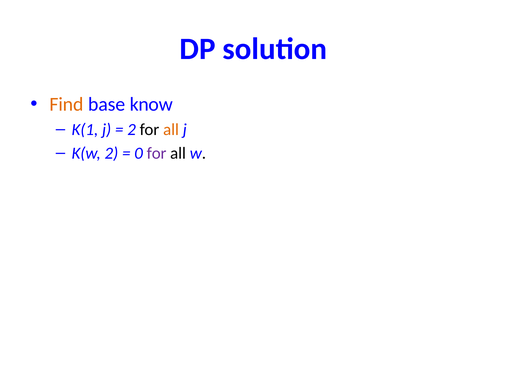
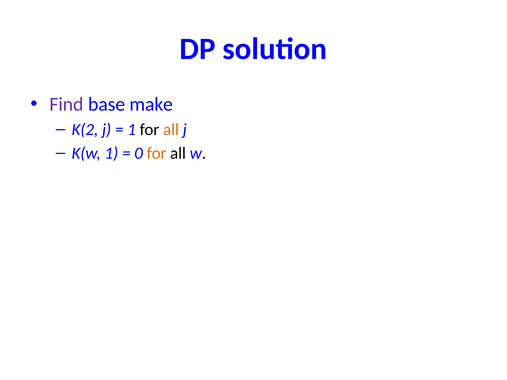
Find colour: orange -> purple (67, 104)
know: know -> make (151, 104)
K(1: K(1 -> K(2 (85, 130)
2: 2 -> 1 (132, 130)
K(w 2: 2 -> 1 (111, 153)
for colour: purple -> orange (157, 153)
